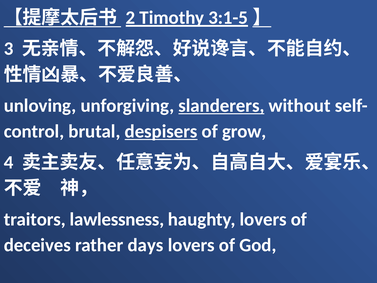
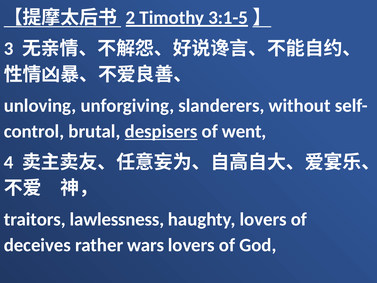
slanderers underline: present -> none (221, 105)
grow: grow -> went (244, 131)
days: days -> wars (146, 245)
